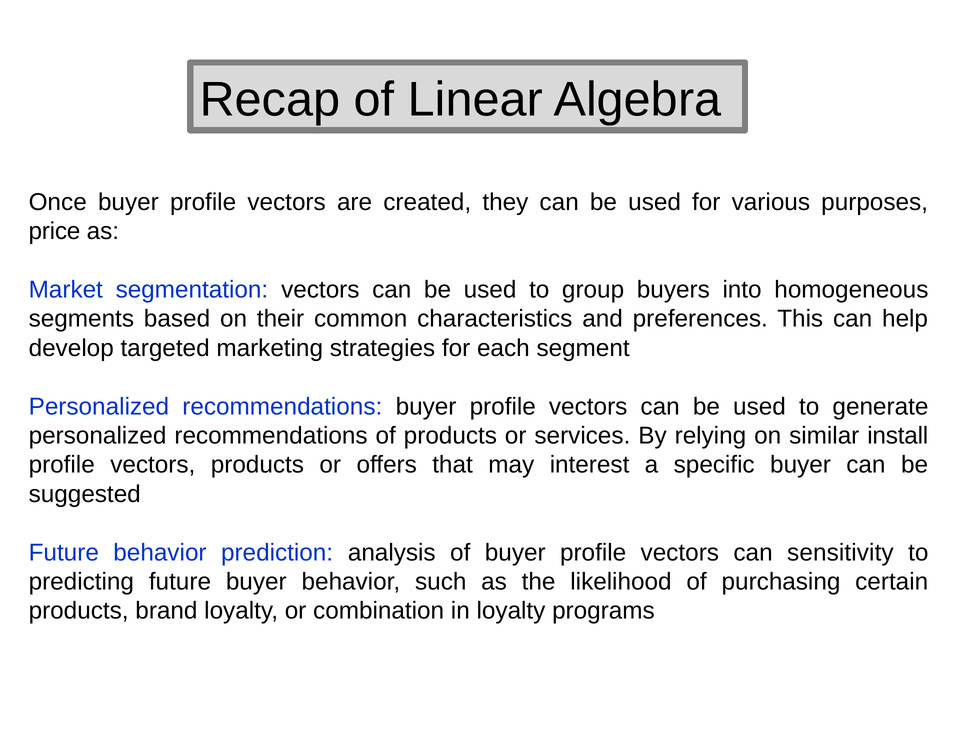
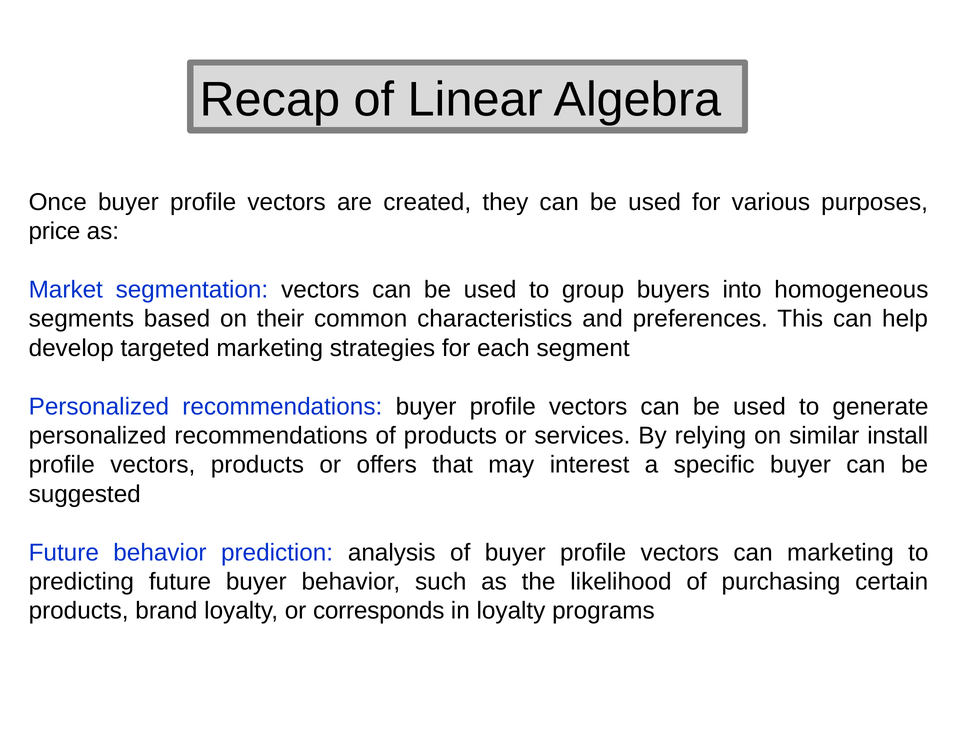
can sensitivity: sensitivity -> marketing (840, 552)
combination: combination -> corresponds (379, 611)
